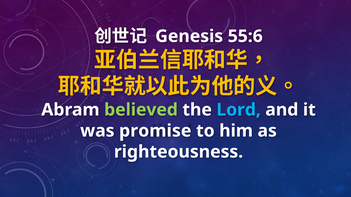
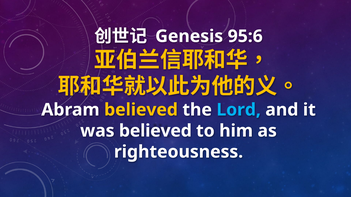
55:6: 55:6 -> 95:6 (245, 36)
believed colour: light green -> yellow (141, 110)
was promise: promise -> believed (155, 131)
